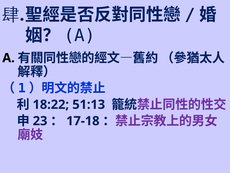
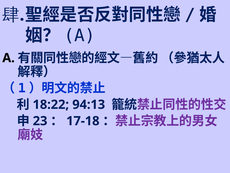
51:13: 51:13 -> 94:13 (89, 104)
